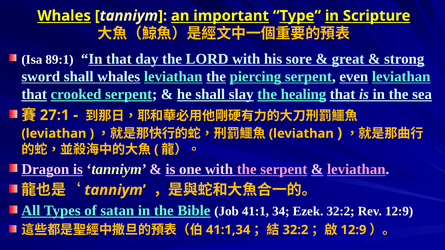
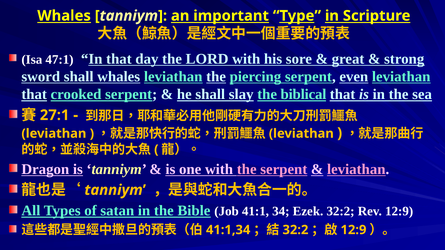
89:1: 89:1 -> 47:1 (60, 59)
healing: healing -> biblical (303, 94)
